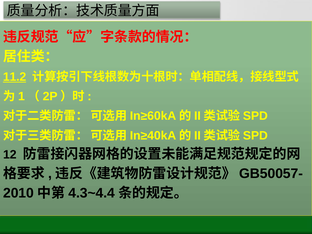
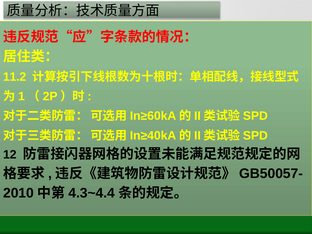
11.2 underline: present -> none (15, 77)
